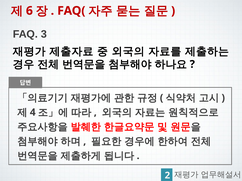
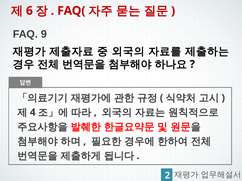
3: 3 -> 9 (44, 34)
